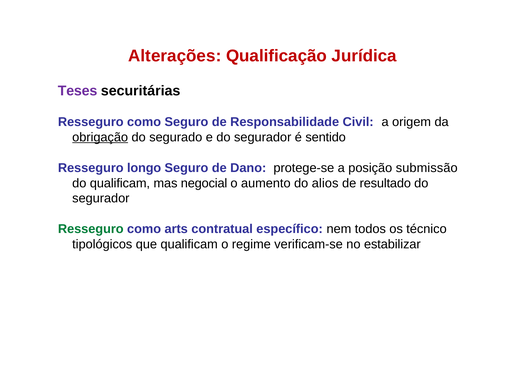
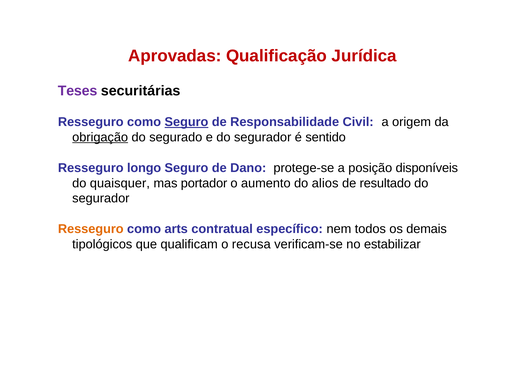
Alterações: Alterações -> Aprovadas (175, 56)
Seguro underline: none -> present (186, 122)
submissão: submissão -> disponíveis (427, 168)
do qualificam: qualificam -> quaisquer (120, 183)
negocial: negocial -> portador (204, 183)
Resseguro colour: green -> orange (91, 229)
técnico: técnico -> demais (427, 229)
regime: regime -> recusa (251, 244)
